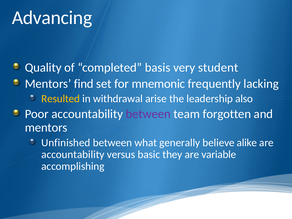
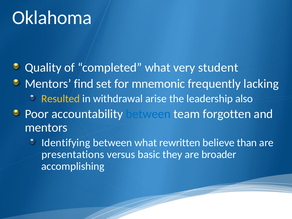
Advancing: Advancing -> Oklahoma (52, 18)
completed basis: basis -> what (158, 68)
between colour: purple -> blue (148, 114)
Unfinished: Unfinished -> Identifying (66, 143)
generally: generally -> rewritten (180, 143)
alike: alike -> than (247, 143)
accountability: accountability -> presentations (73, 154)
variable: variable -> broader (219, 154)
